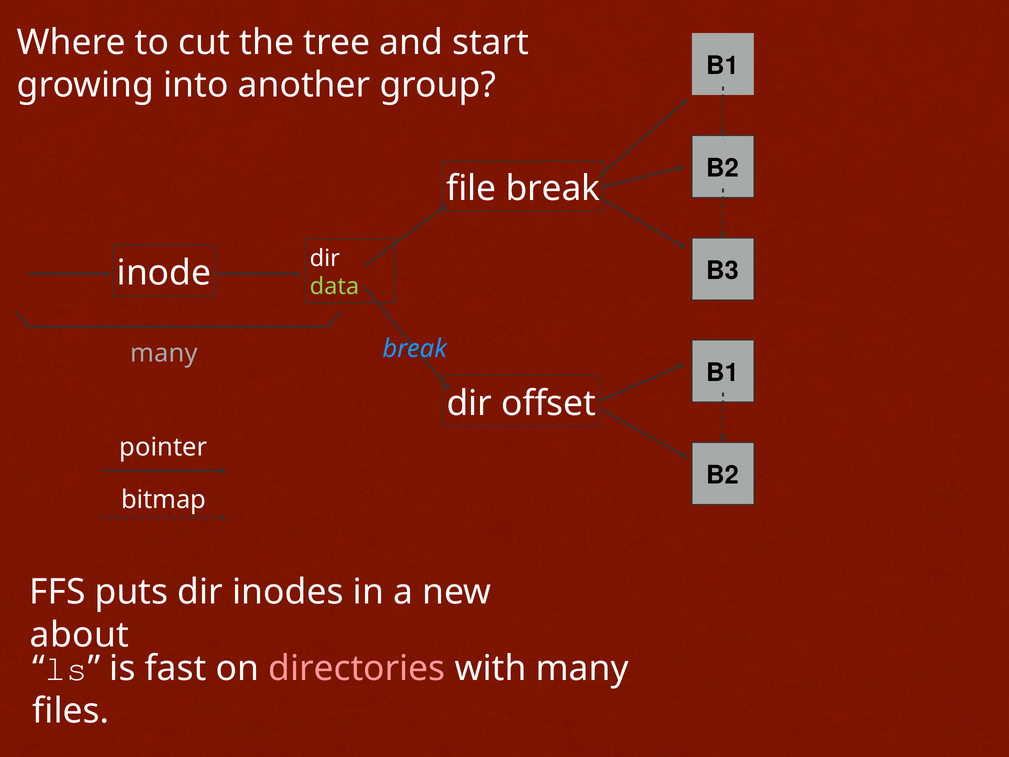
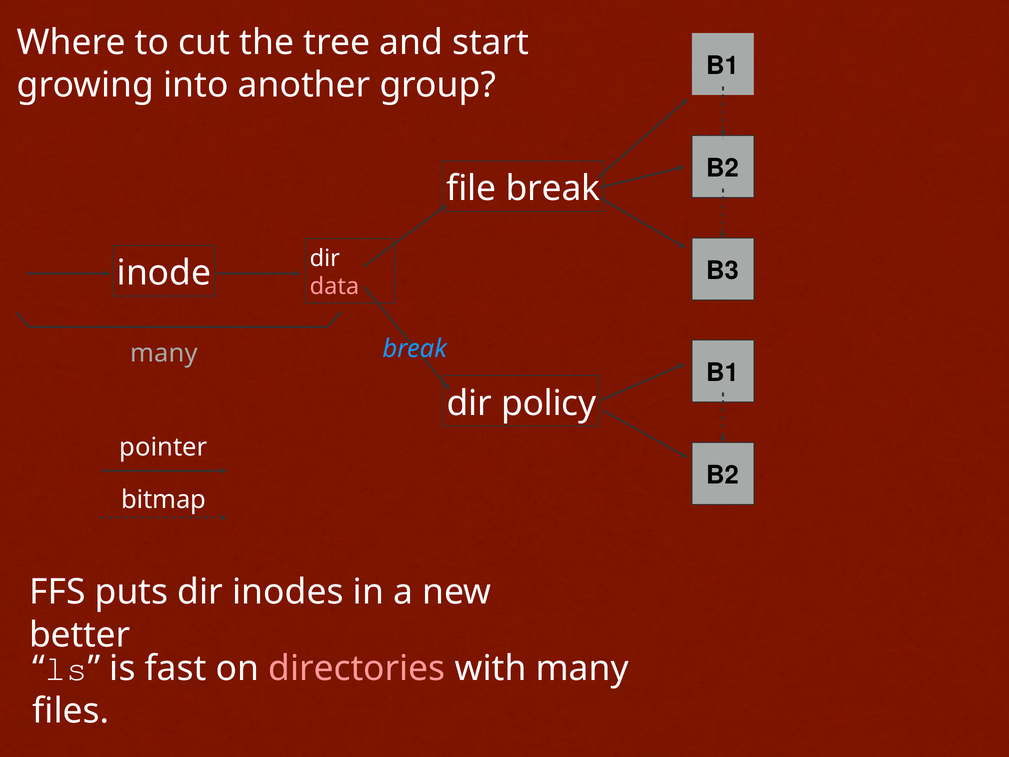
data colour: light green -> pink (334, 287)
offset: offset -> policy (549, 403)
about: about -> better (80, 635)
